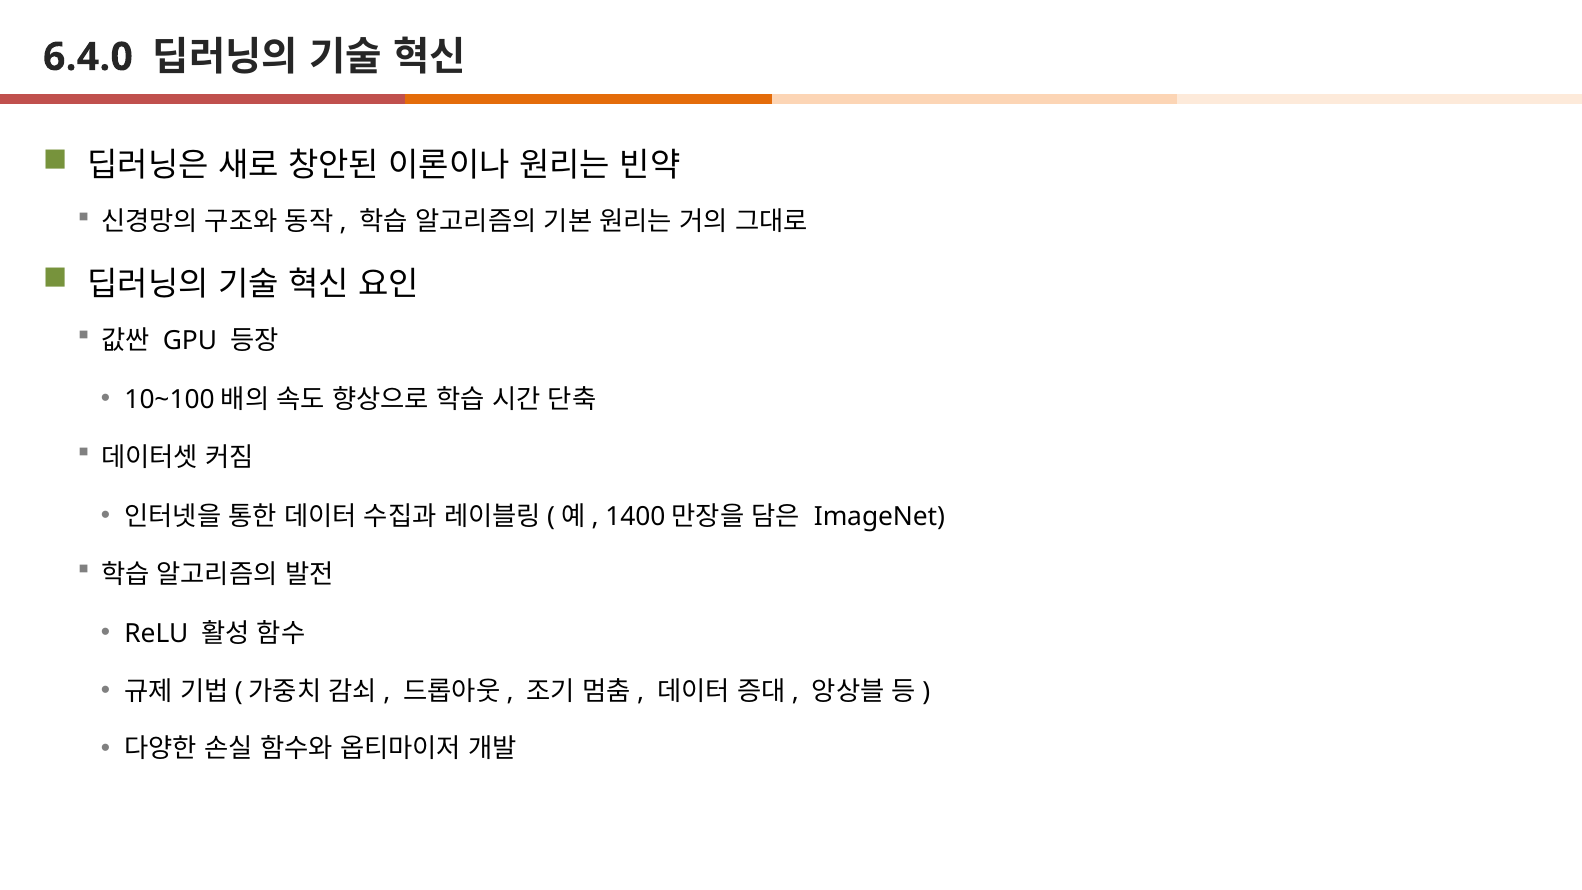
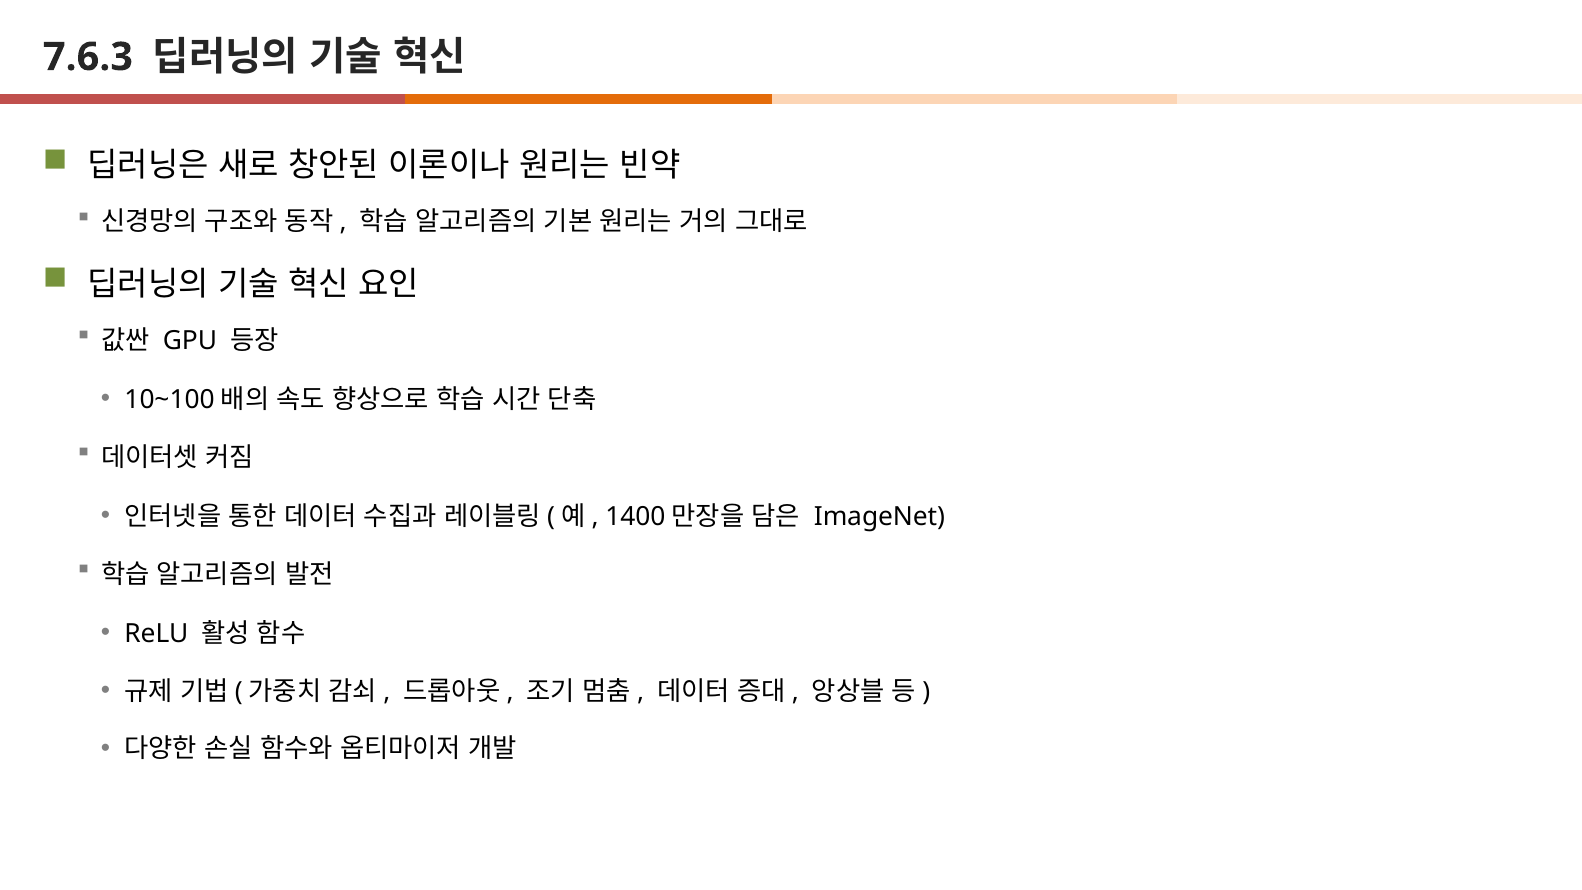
6.4.0: 6.4.0 -> 7.6.3 (88, 57)
